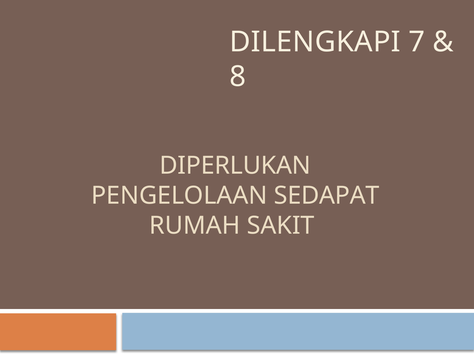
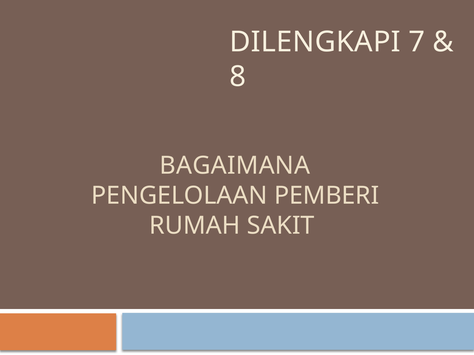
DIPERLUKAN: DIPERLUKAN -> BAGAIMANA (235, 166)
SEDAPAT: SEDAPAT -> PEMBERI (327, 196)
